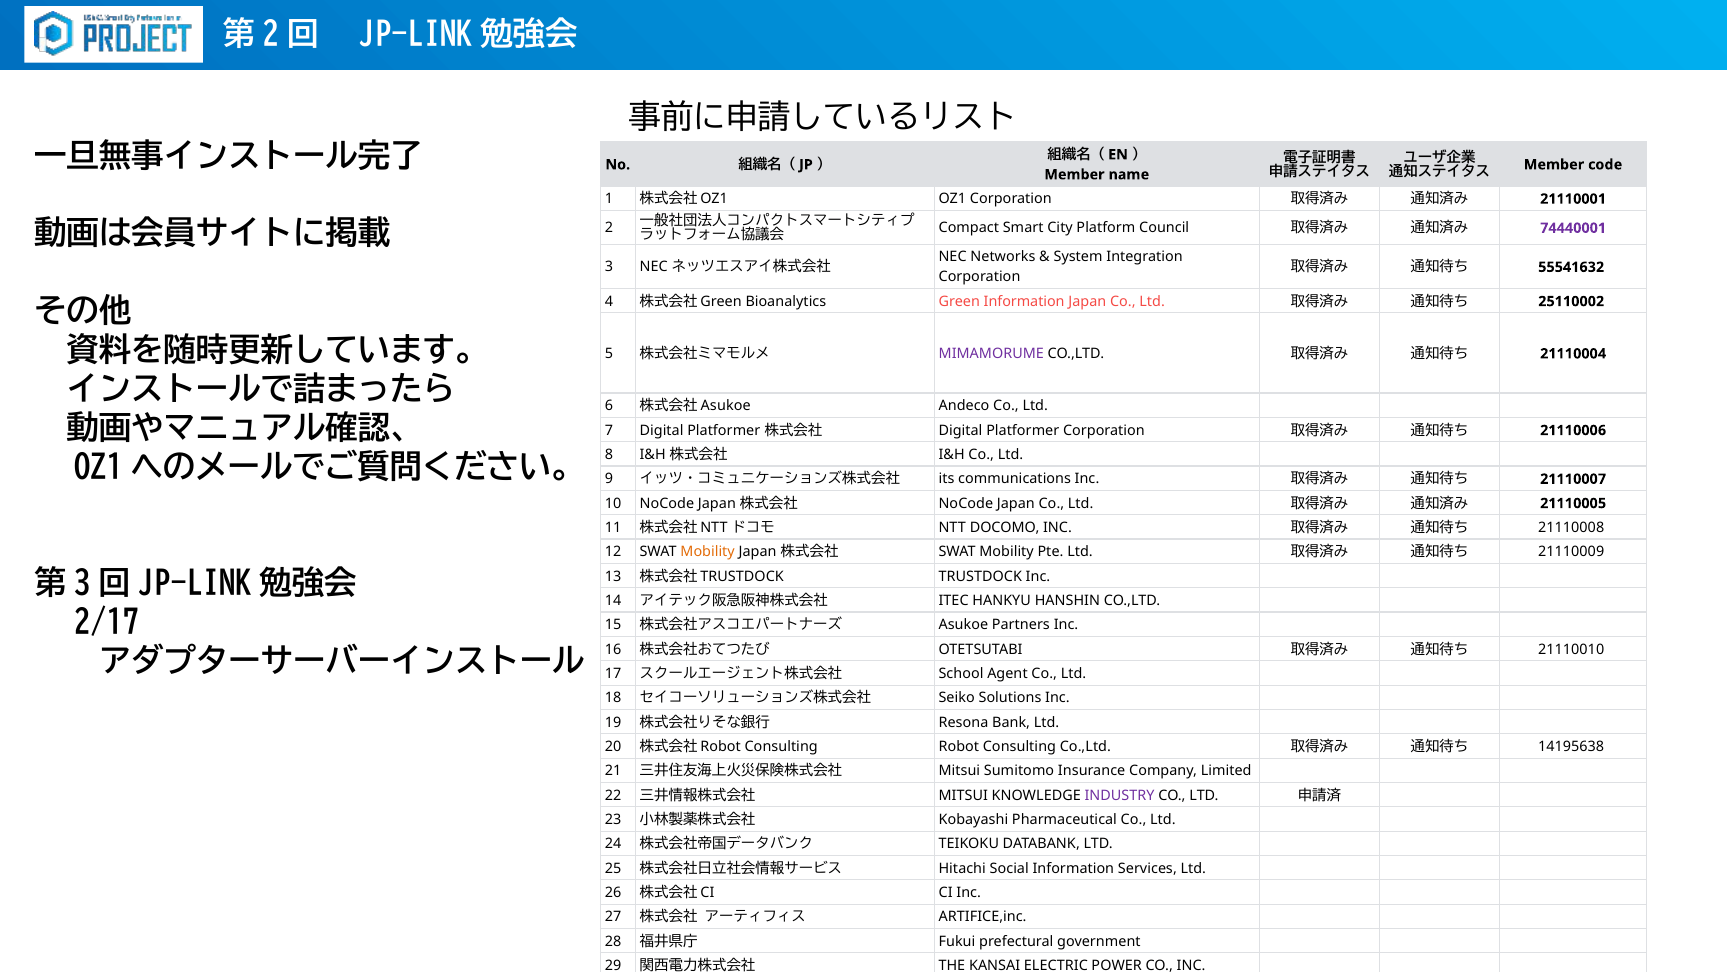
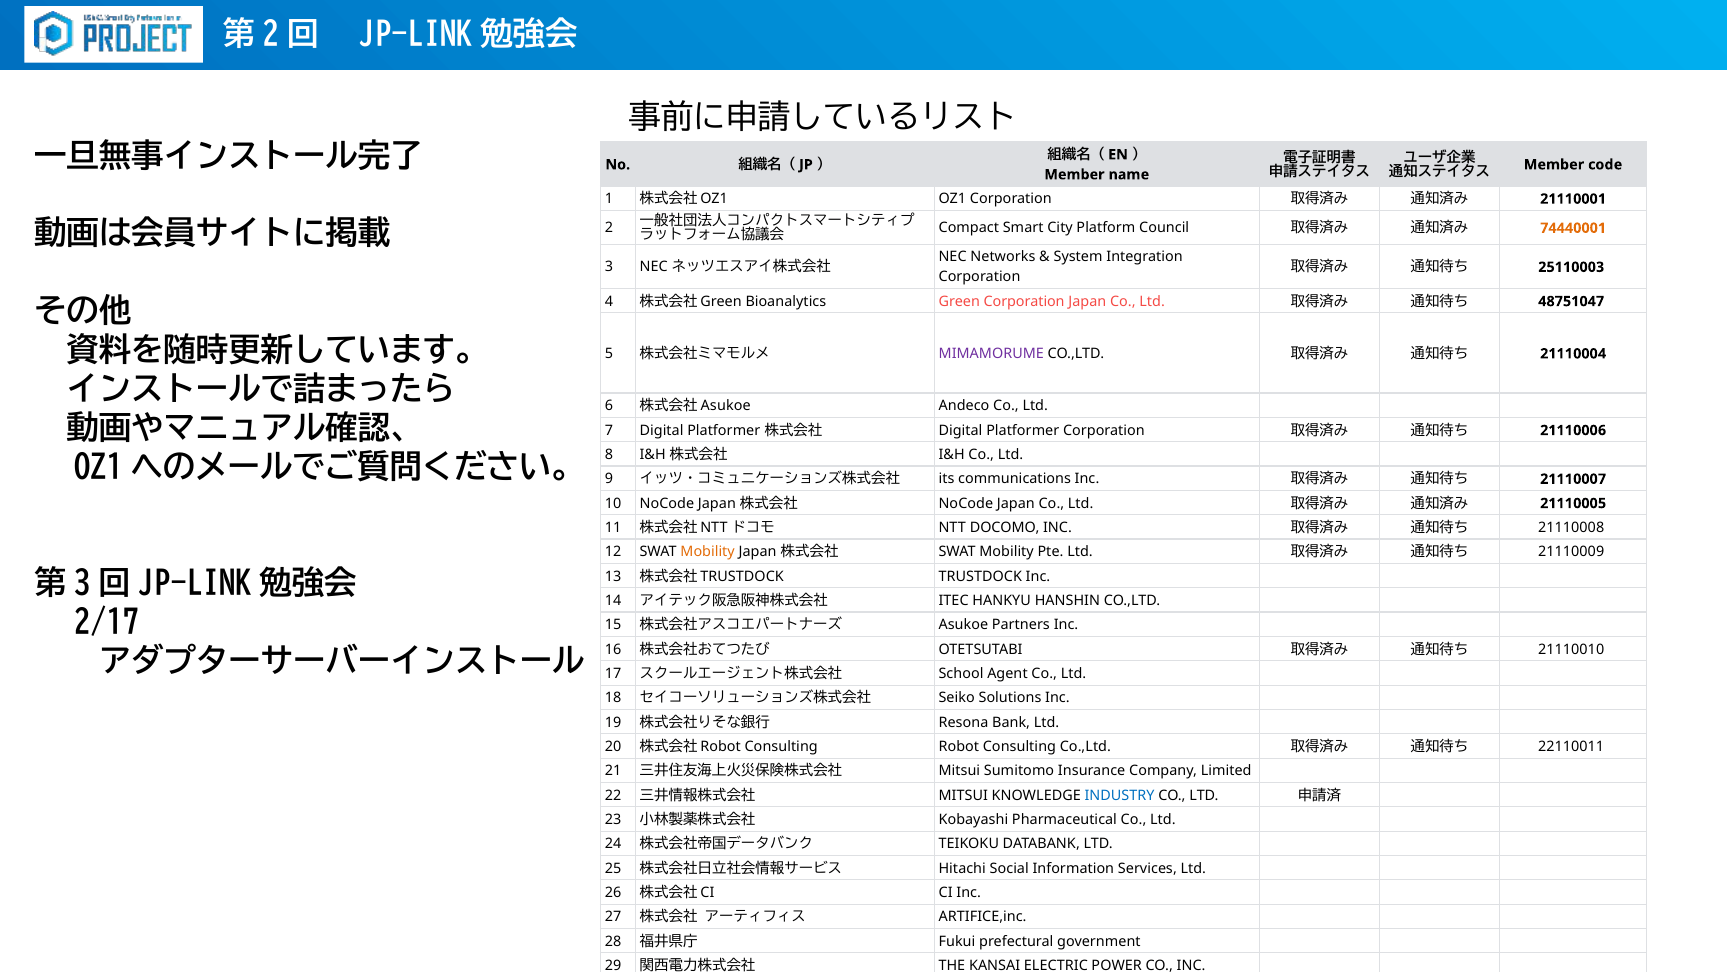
74440001 colour: purple -> orange (1573, 228)
55541632: 55541632 -> 25110003 (1571, 267)
Green Information: Information -> Corporation (1024, 301)
25110002: 25110002 -> 48751047 (1571, 301)
14195638: 14195638 -> 22110011 (1571, 746)
INDUSTRY colour: purple -> blue (1120, 795)
